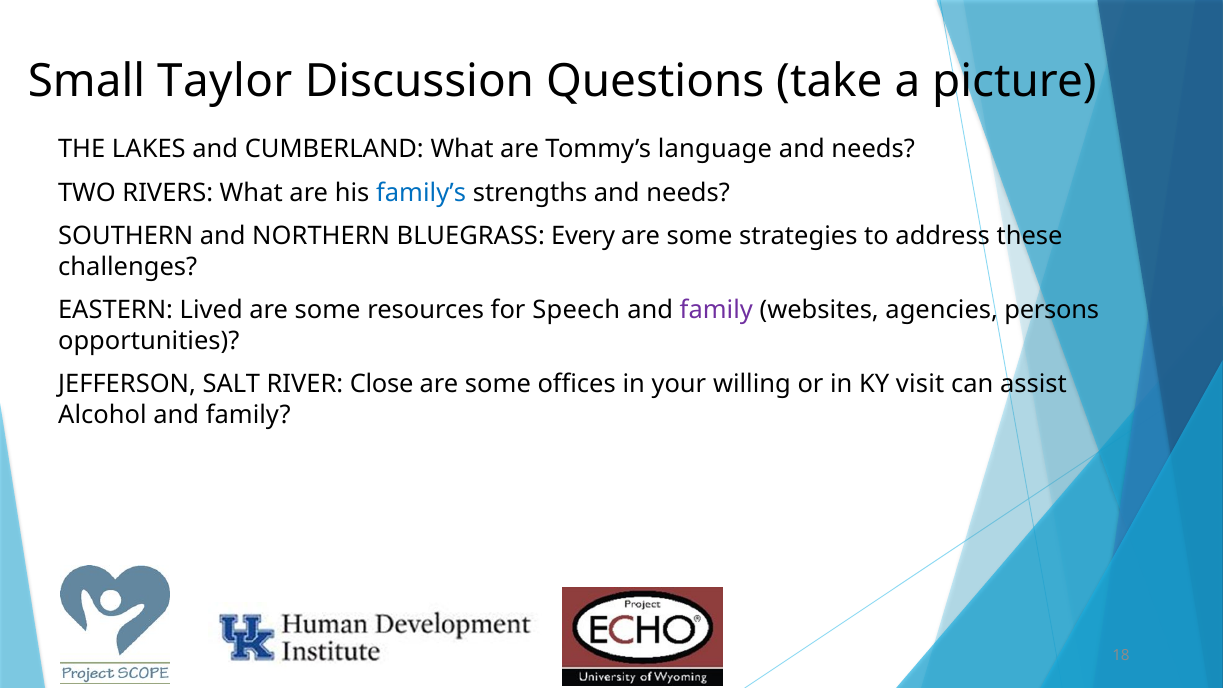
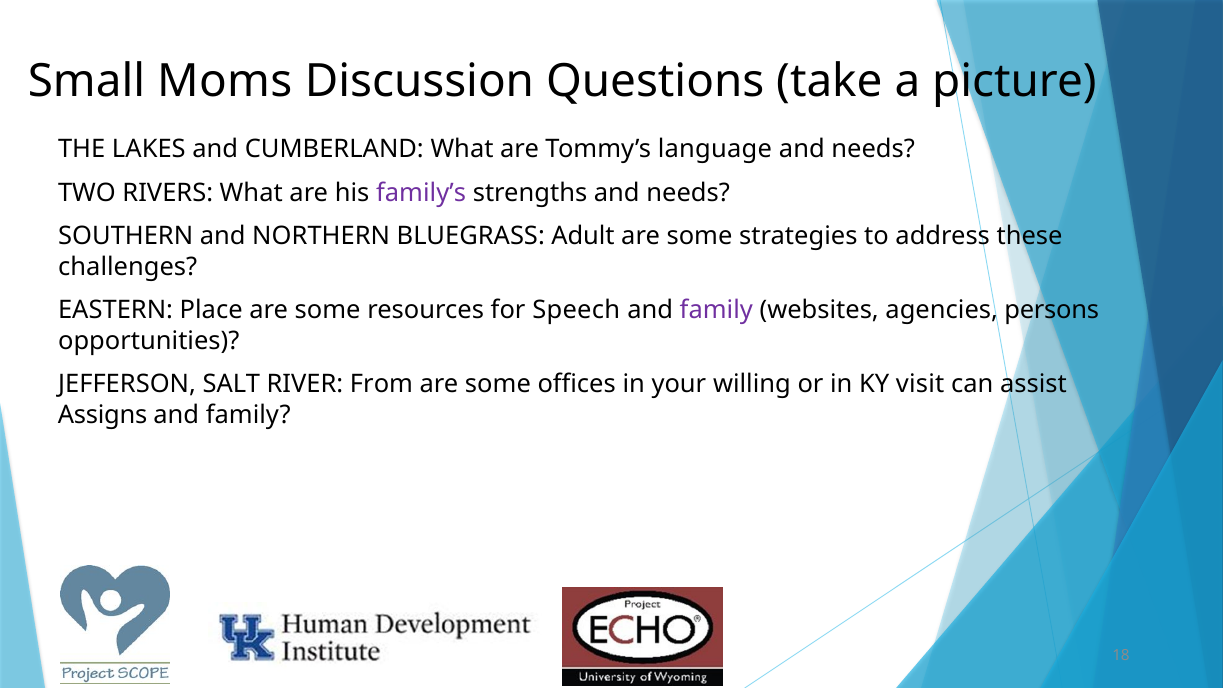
Taylor: Taylor -> Moms (225, 82)
family’s colour: blue -> purple (421, 193)
Every: Every -> Adult (583, 236)
Lived: Lived -> Place (211, 310)
Close: Close -> From (382, 384)
Alcohol: Alcohol -> Assigns (103, 415)
